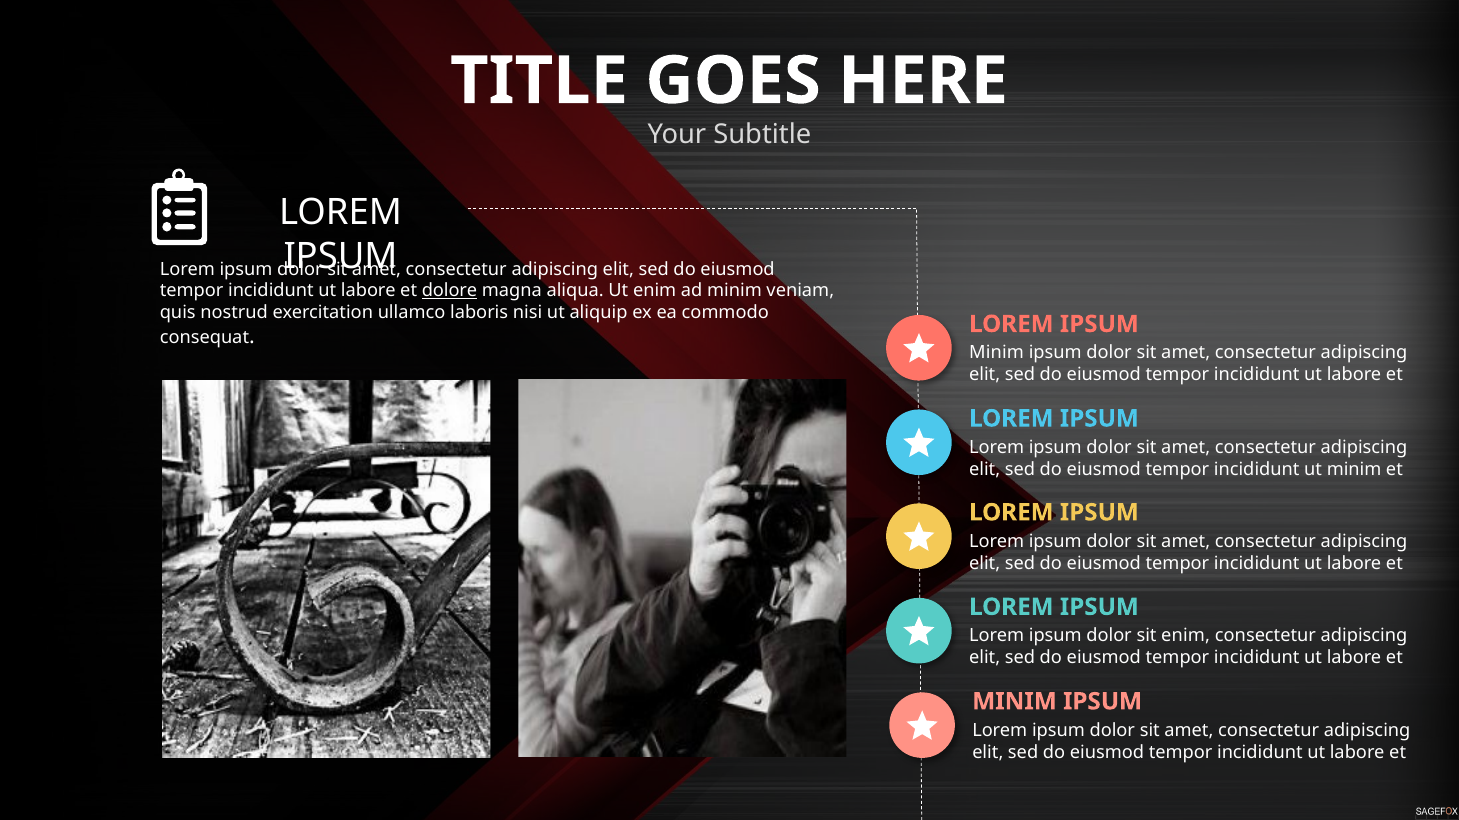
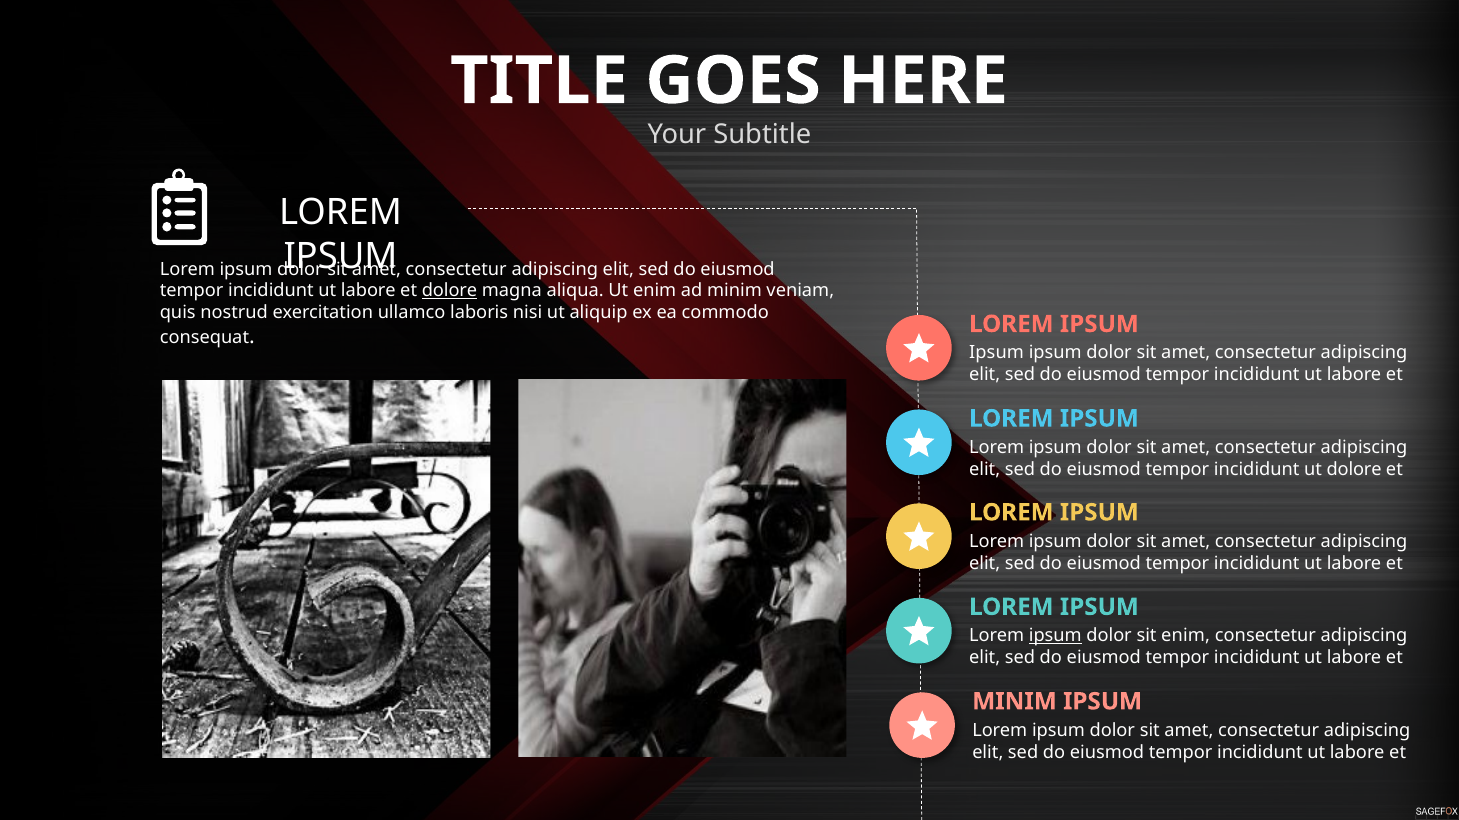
Minim: Minim -> Ipsum (997, 353)
ut minim: minim -> dolore (1354, 470)
ipsum underline: none -> present (1055, 636)
